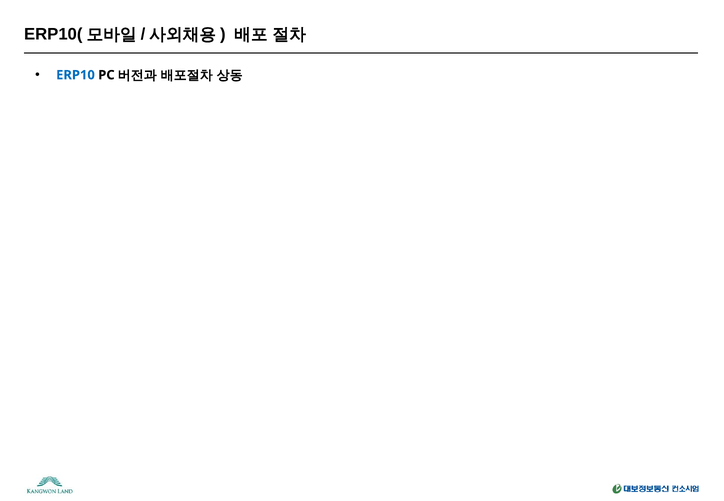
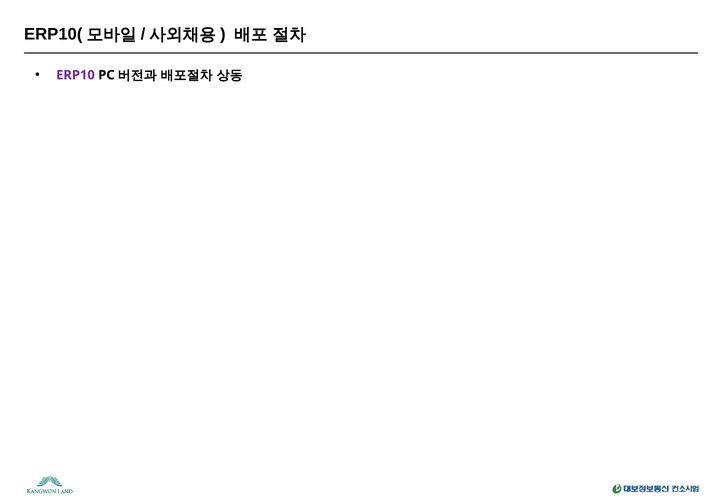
ERP10 colour: blue -> purple (75, 75)
